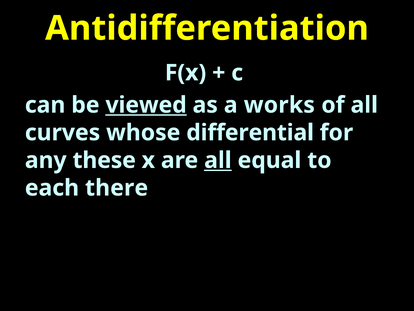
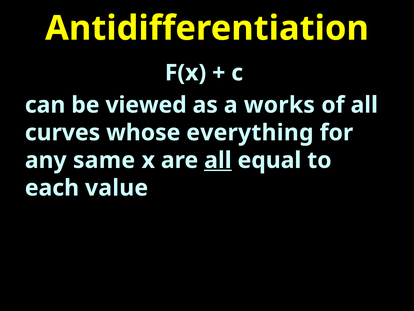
viewed underline: present -> none (146, 105)
differential: differential -> everything (250, 132)
these: these -> same (104, 160)
there: there -> value (117, 188)
